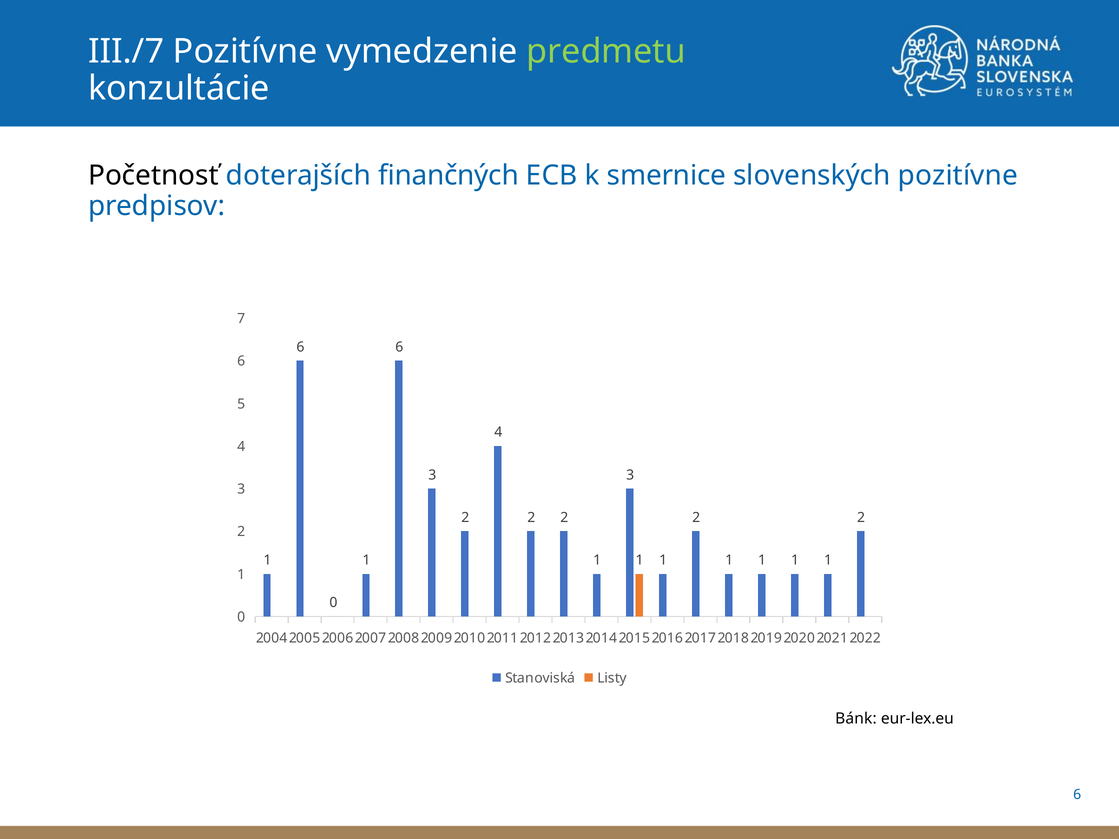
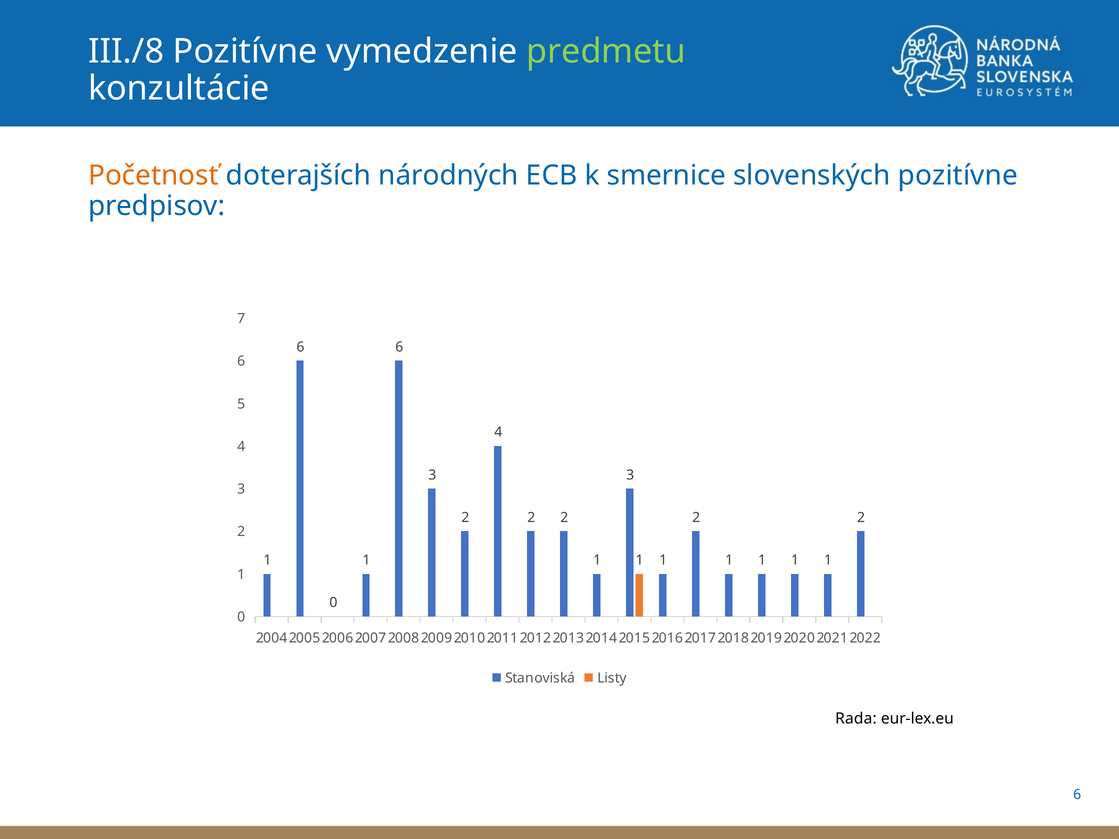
III./7: III./7 -> III./8 (126, 52)
Početnosť colour: black -> orange (153, 176)
finančných: finančných -> národných (449, 176)
Bánk: Bánk -> Rada (856, 719)
